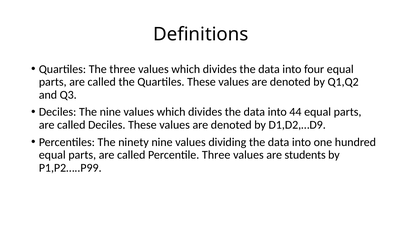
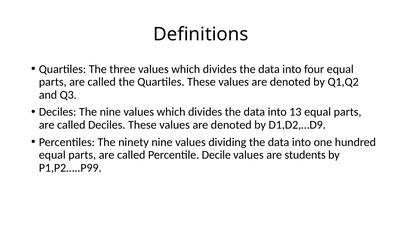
44: 44 -> 13 (295, 112)
Percentile Three: Three -> Decile (216, 155)
